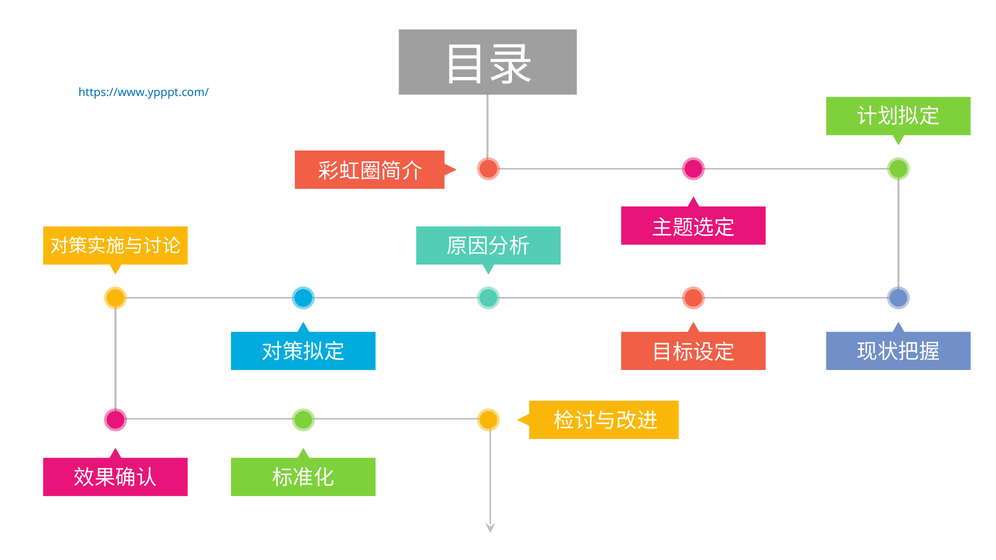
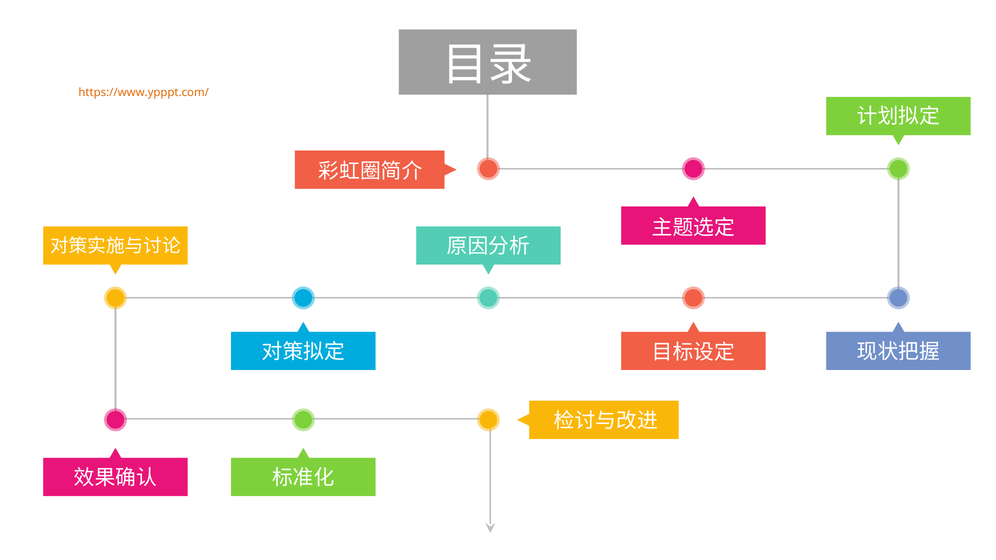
https://www.ypppt.com/ colour: blue -> orange (144, 93)
